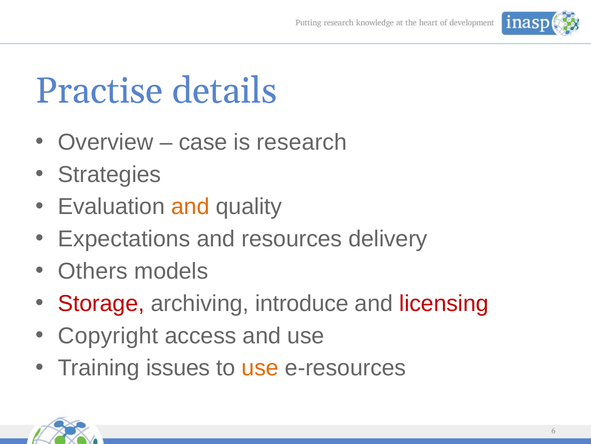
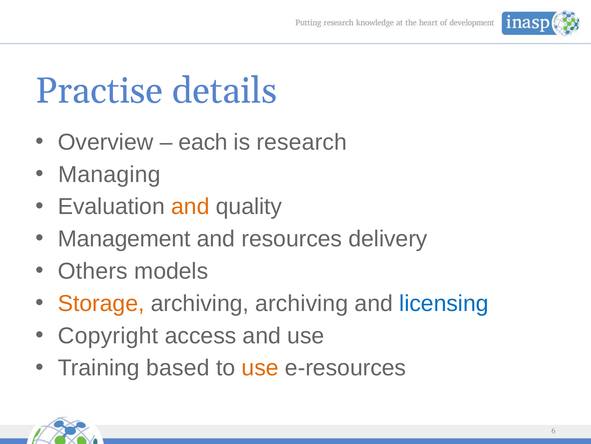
case: case -> each (203, 142)
Strategies: Strategies -> Managing (109, 174)
Expectations: Expectations -> Management (124, 239)
Storage colour: red -> orange (101, 303)
archiving introduce: introduce -> archiving (302, 303)
licensing colour: red -> blue (444, 303)
issues: issues -> based (178, 367)
